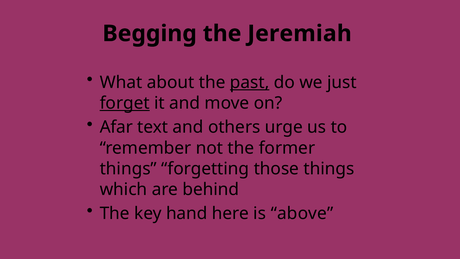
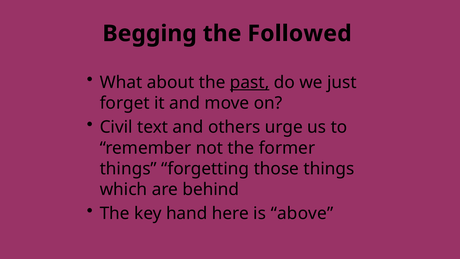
Jeremiah: Jeremiah -> Followed (300, 34)
forget underline: present -> none (125, 103)
Afar: Afar -> Civil (116, 127)
